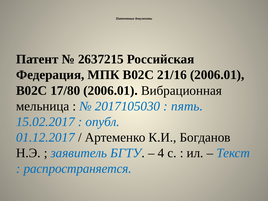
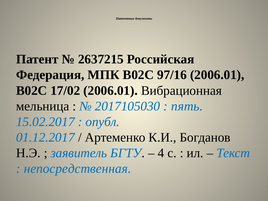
21/16: 21/16 -> 97/16 (172, 75)
17/80: 17/80 -> 17/02 (65, 91)
распространяется: распространяется -> непосредственная (77, 169)
